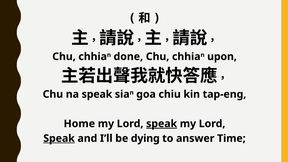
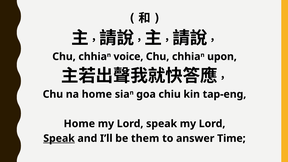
done: done -> voice (128, 57)
na speak: speak -> home (97, 94)
speak underline: present -> none (162, 124)
dying: dying -> them (145, 138)
